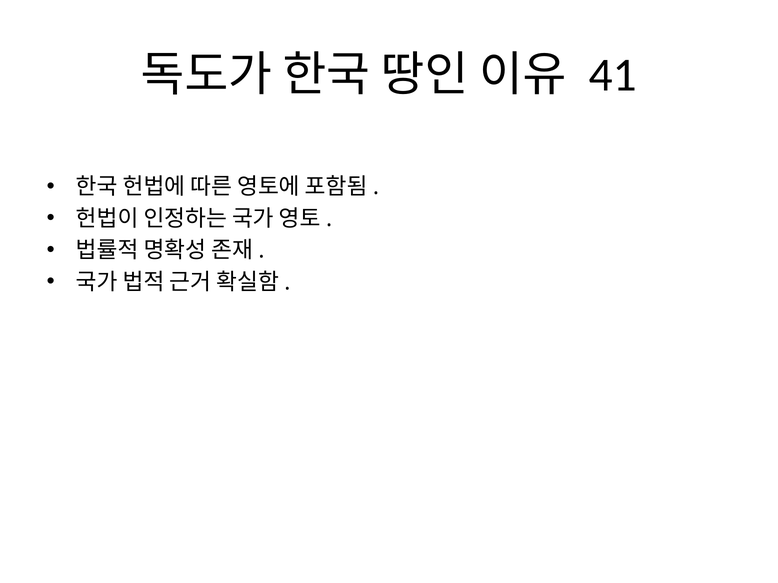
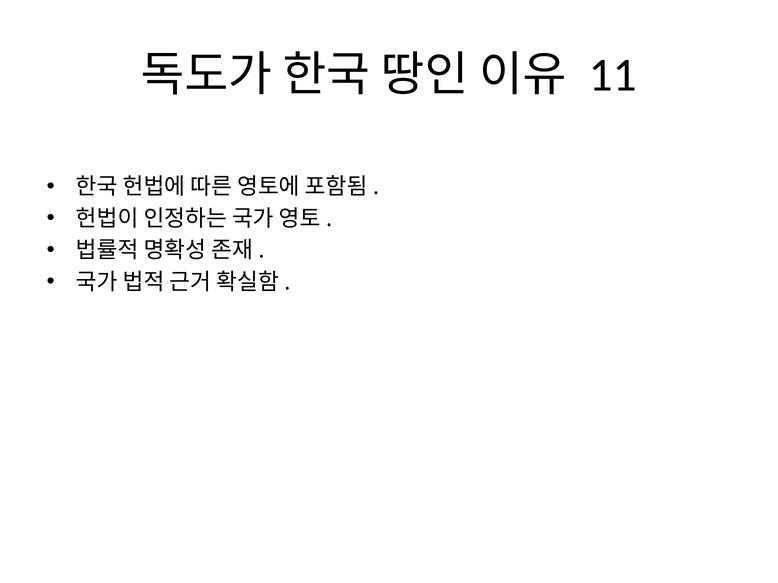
41: 41 -> 11 (613, 75)
